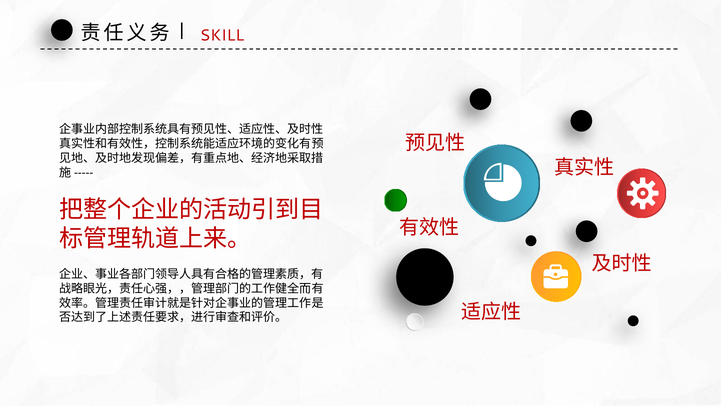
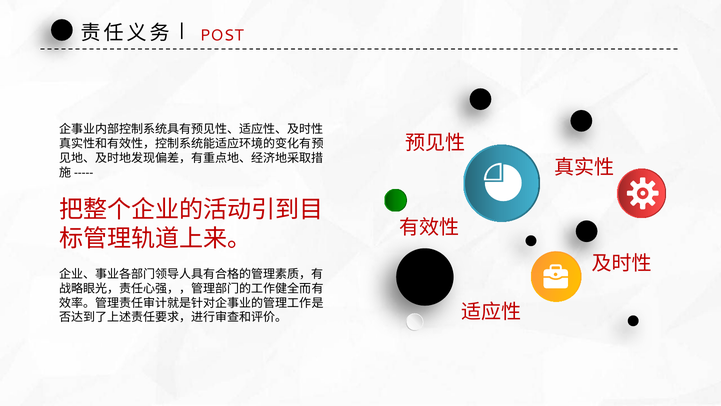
SKILL: SKILL -> POST (222, 35)
